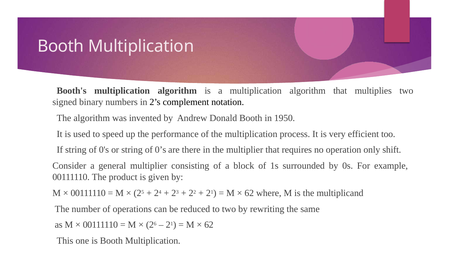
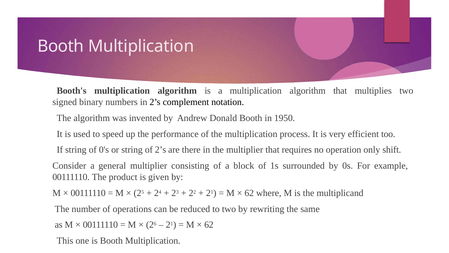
of 0’s: 0’s -> 2’s (161, 150)
